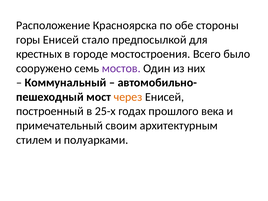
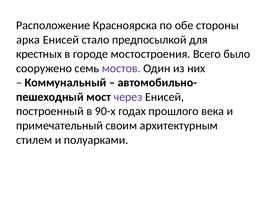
горы: горы -> арка (28, 40)
через colour: orange -> purple (128, 97)
25-х: 25-х -> 90-х (105, 111)
